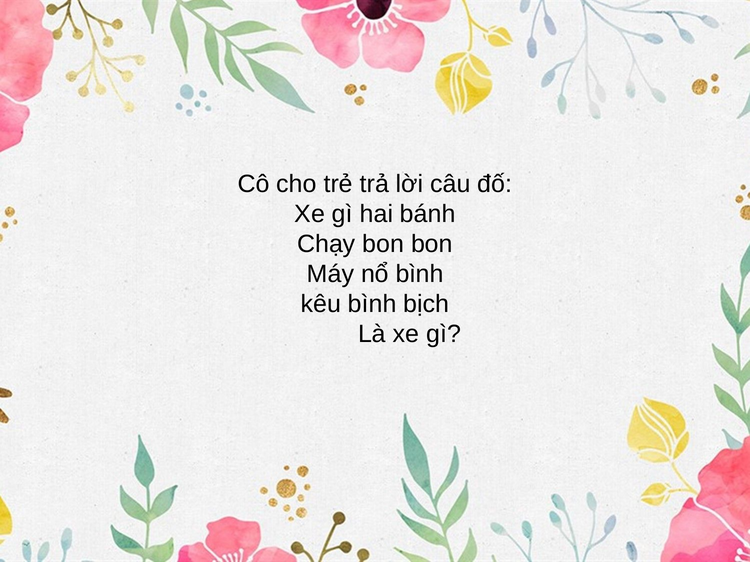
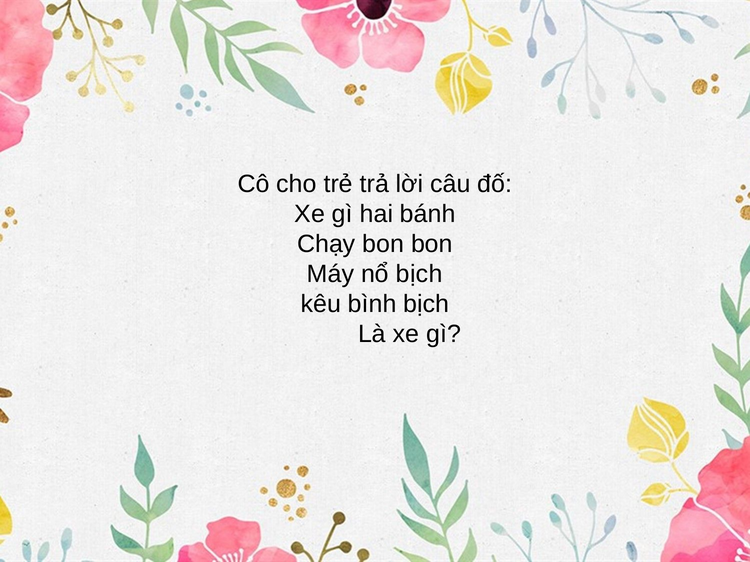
nổ bình: bình -> bịch (419, 274)
